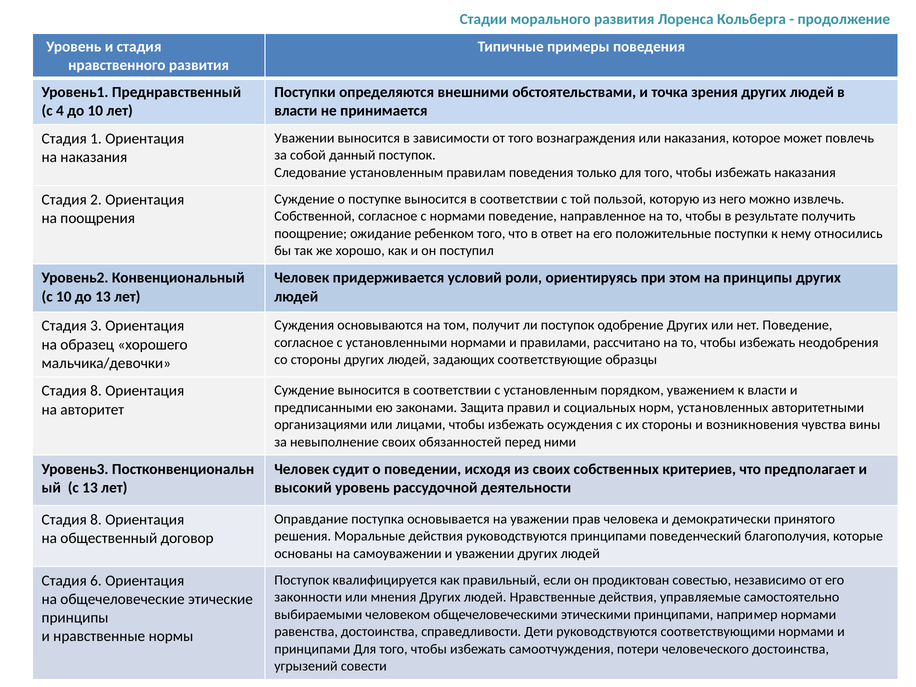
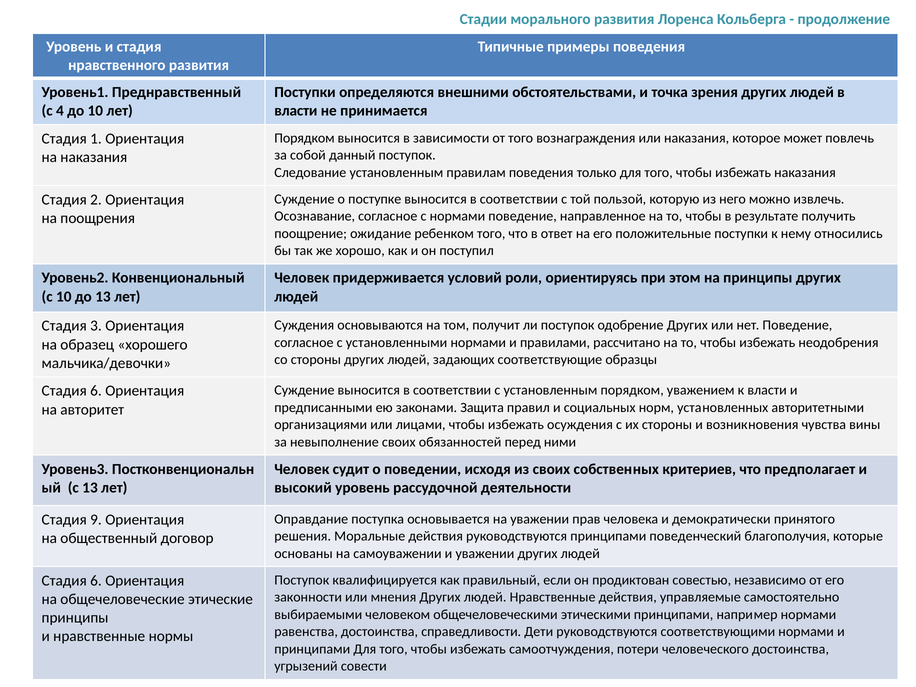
Уважении: Уважении -> Порядком (304, 138)
Собственной: Собственной -> Осознавание (315, 216)
8: 8 -> 6 (96, 391)
8: 8 -> 9 (96, 520)
